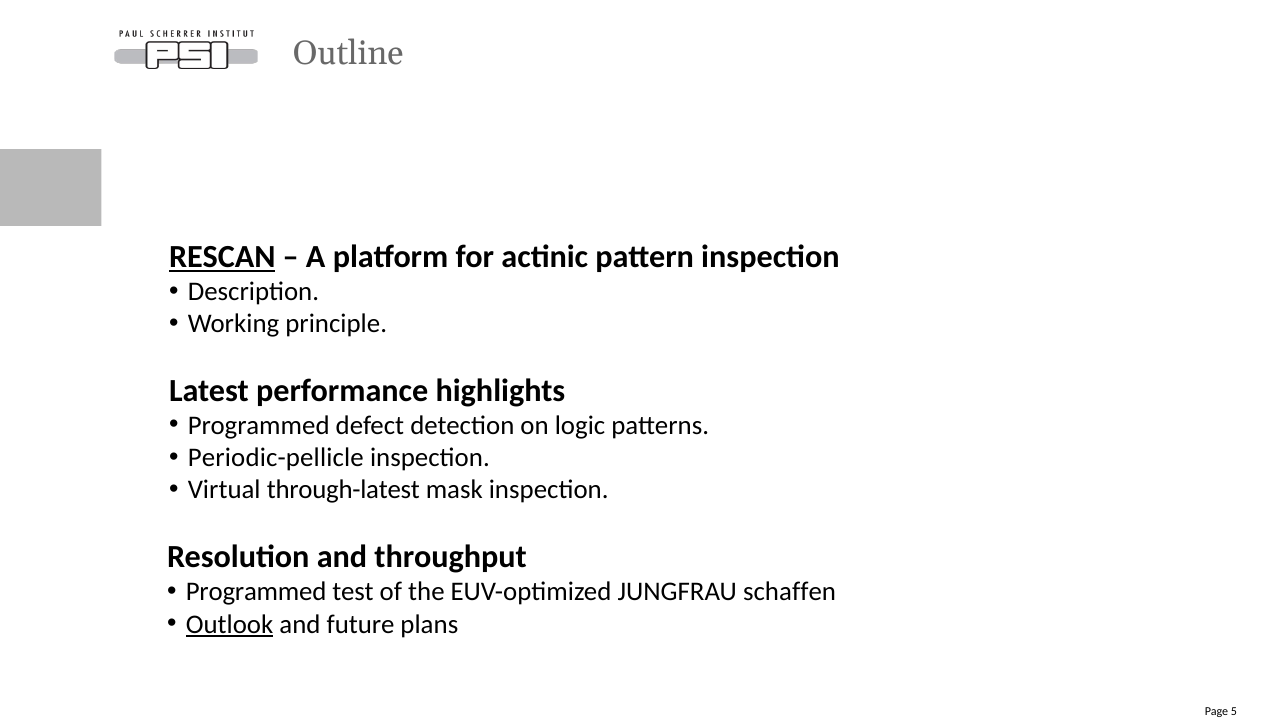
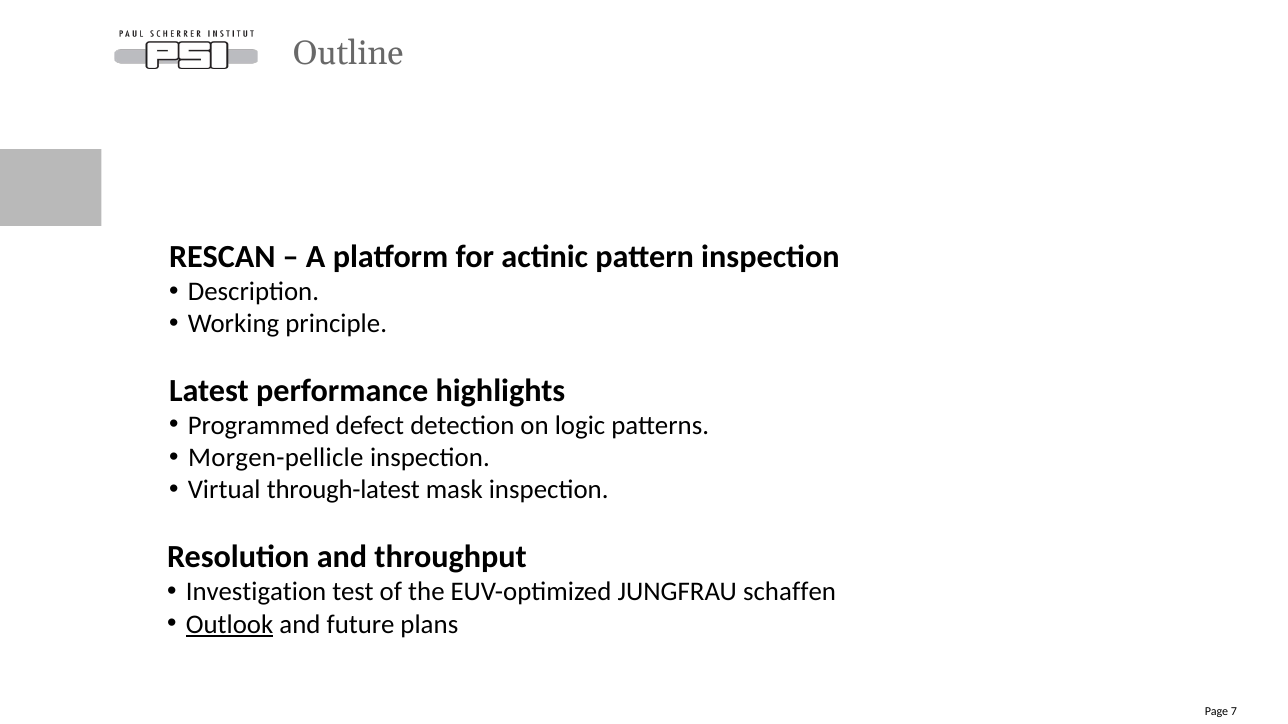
RESCAN underline: present -> none (222, 257)
Periodic-pellicle: Periodic-pellicle -> Morgen-pellicle (276, 458)
Programmed: Programmed -> Investigation (256, 592)
5: 5 -> 7 (1234, 712)
